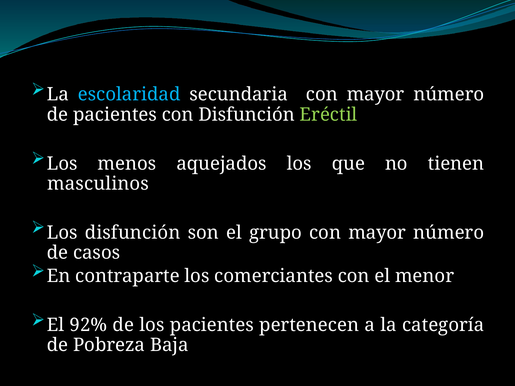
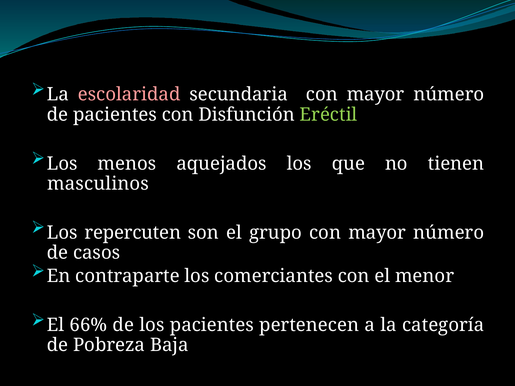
escolaridad colour: light blue -> pink (129, 95)
Los disfunción: disfunción -> repercuten (133, 233)
92%: 92% -> 66% (88, 325)
